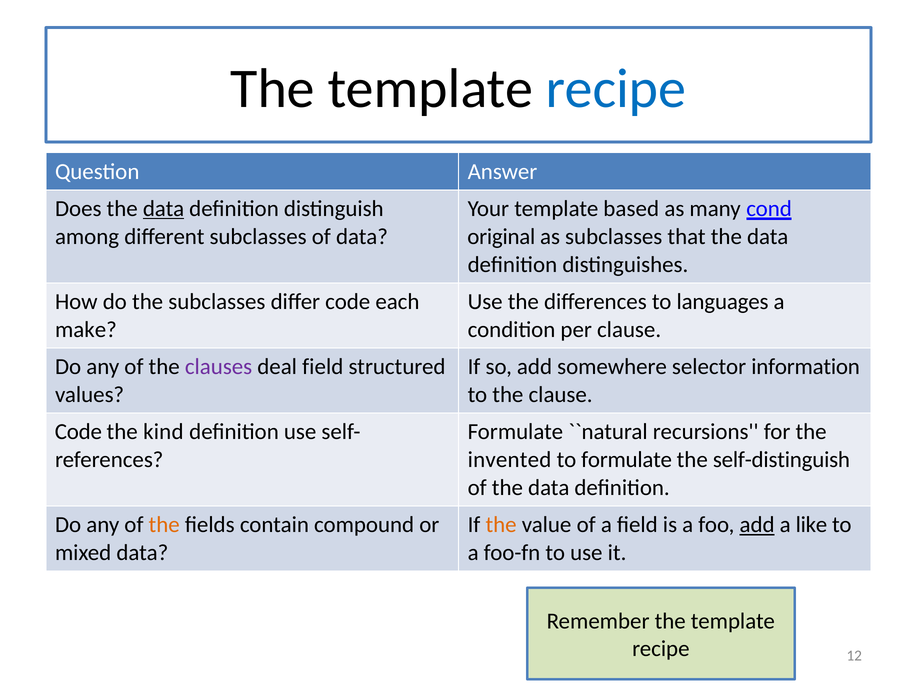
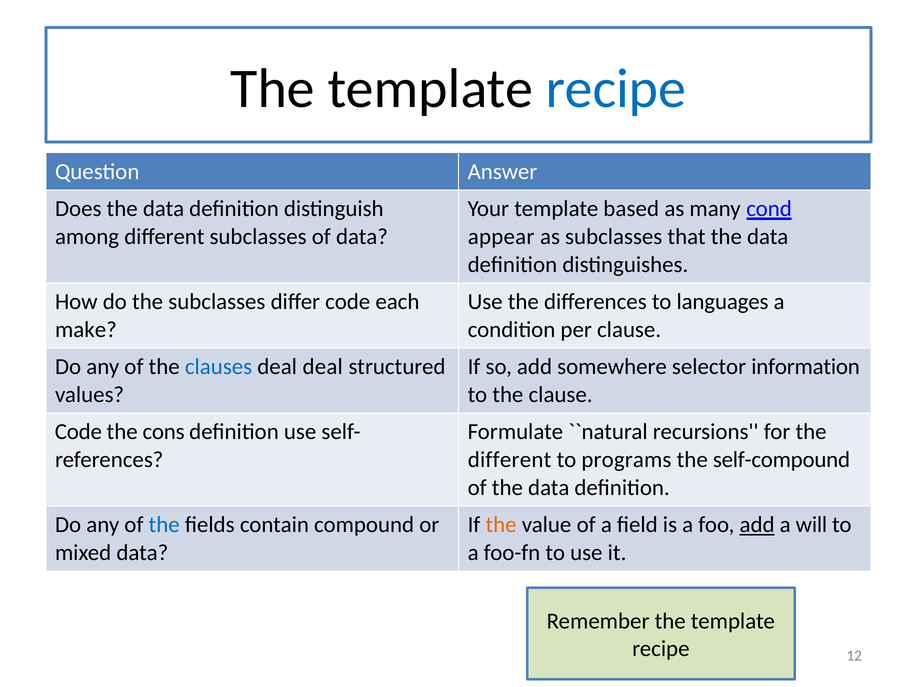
data underline: present -> none (164, 209)
original: original -> appear (501, 237)
clauses colour: purple -> blue (219, 367)
deal field: field -> deal (323, 367)
kind: kind -> cons (164, 432)
invented: invented -> different (510, 460)
to formulate: formulate -> programs (626, 460)
self-distinguish: self-distinguish -> self-compound (781, 460)
the colour: orange -> blue (164, 525)
like: like -> will (811, 525)
